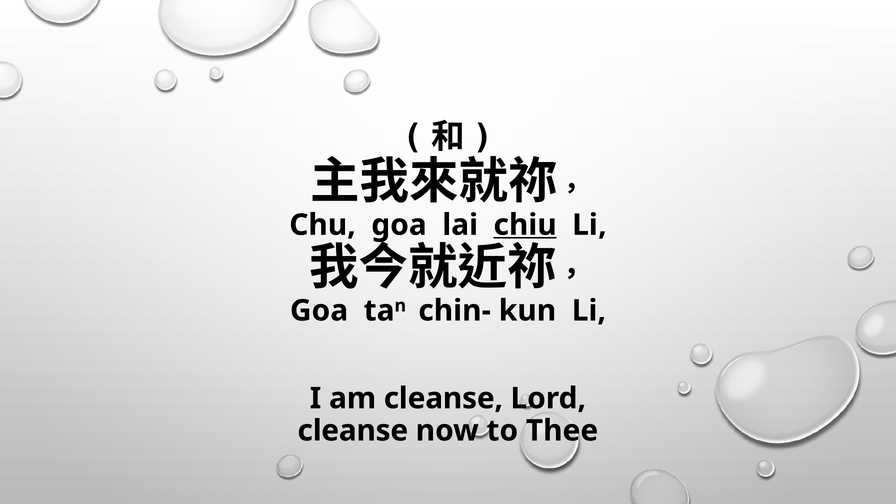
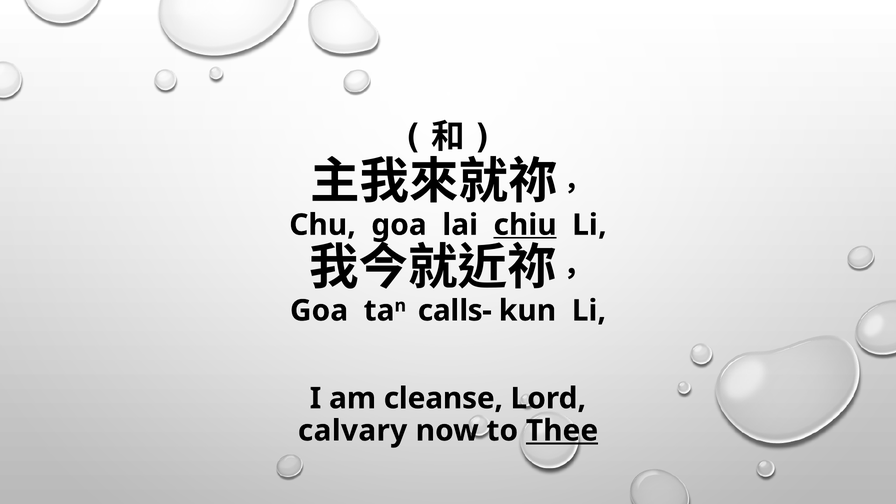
chin-: chin- -> calls- (455, 311)
cleanse: cleanse -> calvary (353, 431)
Thee underline: none -> present (562, 431)
